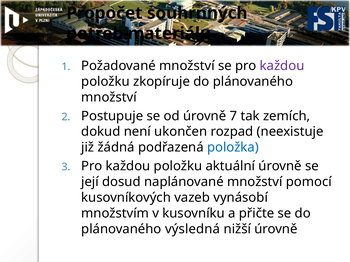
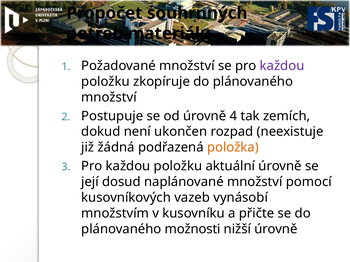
7: 7 -> 4 (233, 116)
položka colour: blue -> orange (233, 148)
výsledná: výsledná -> možnosti (193, 229)
